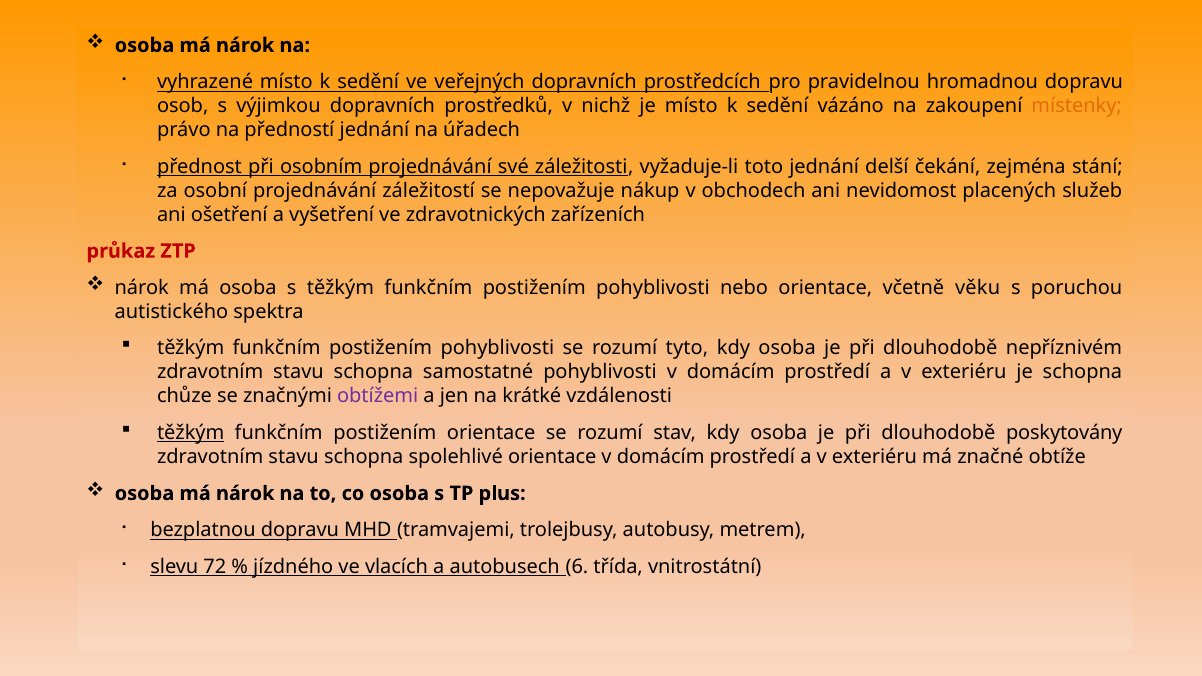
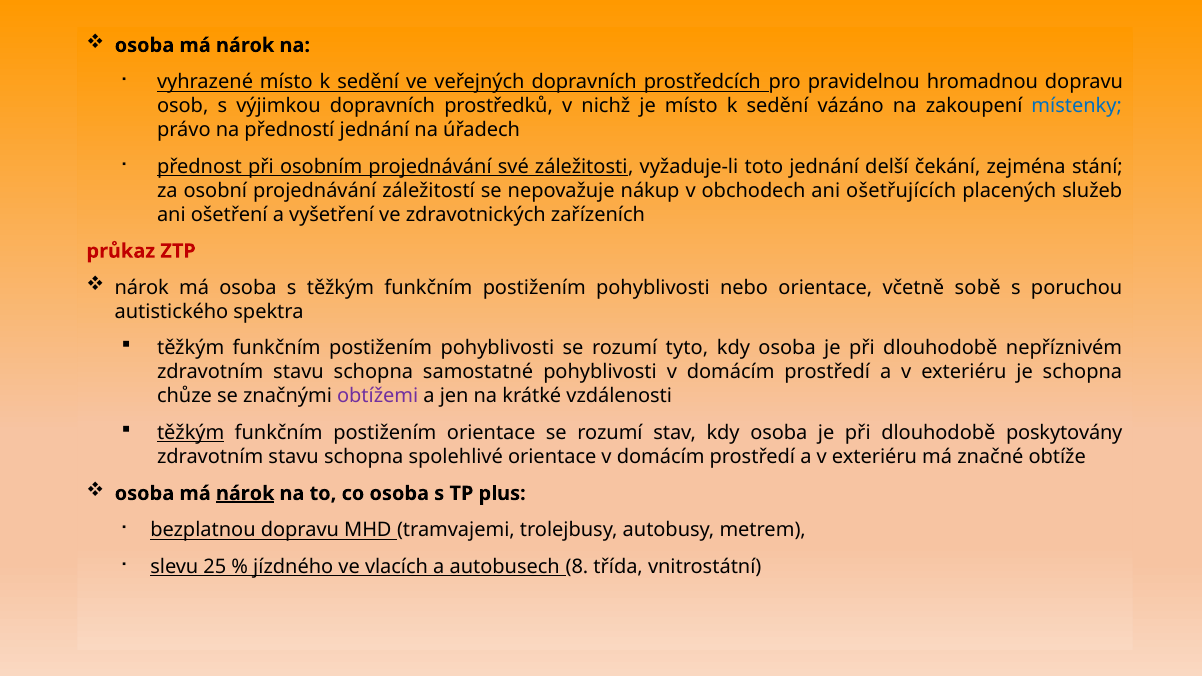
místenky colour: orange -> blue (1077, 106)
nevidomost: nevidomost -> ošetřujících (901, 191)
věku: věku -> sobě (978, 288)
nárok underline: none -> present (245, 493)
72: 72 -> 25 (215, 567)
6: 6 -> 8 (577, 567)
